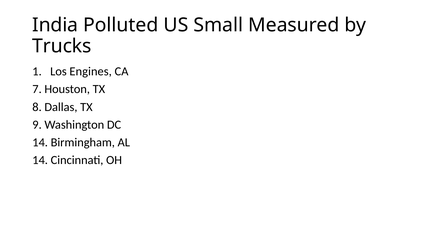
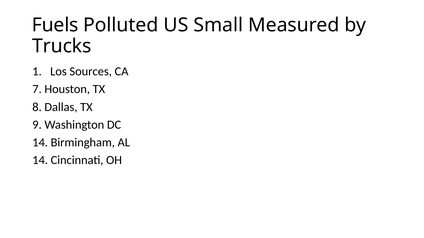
India: India -> Fuels (55, 25)
Engines: Engines -> Sources (91, 72)
